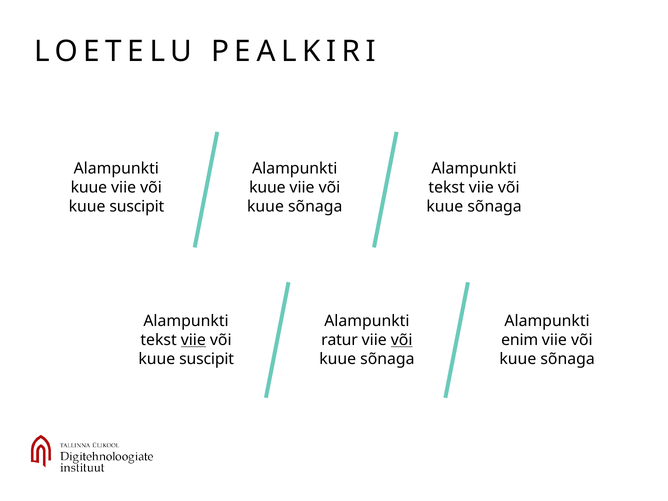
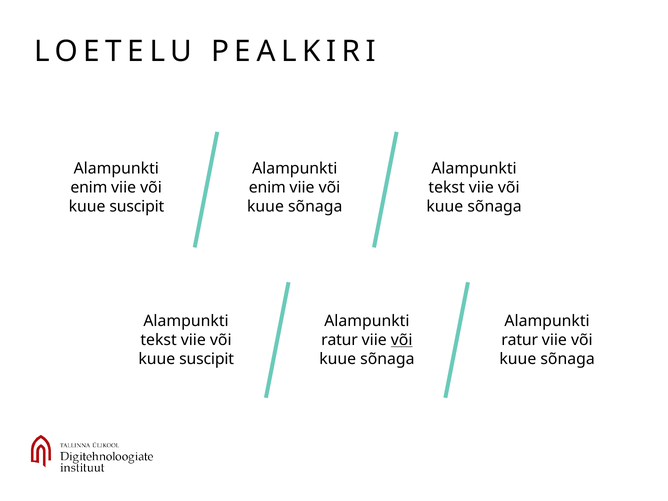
kuue: kuue -> enim (89, 187)
kuue: kuue -> enim (267, 187)
viie underline: present -> none (193, 340)
enim: enim -> ratur (520, 340)
